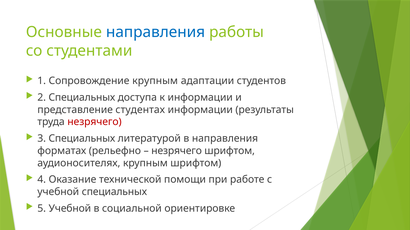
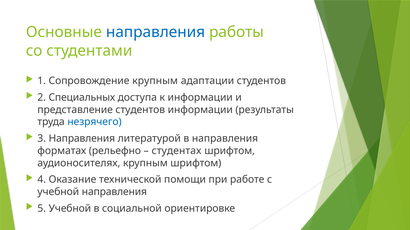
представление студентах: студентах -> студентов (140, 110)
незрячего colour: red -> blue (94, 122)
3 Специальных: Специальных -> Направления (82, 139)
незрячего: незрячего -> студентах (176, 151)
учебной специальных: специальных -> направления (114, 192)
